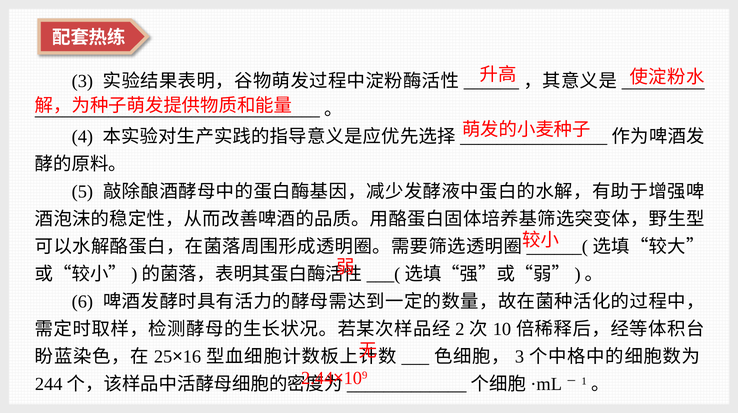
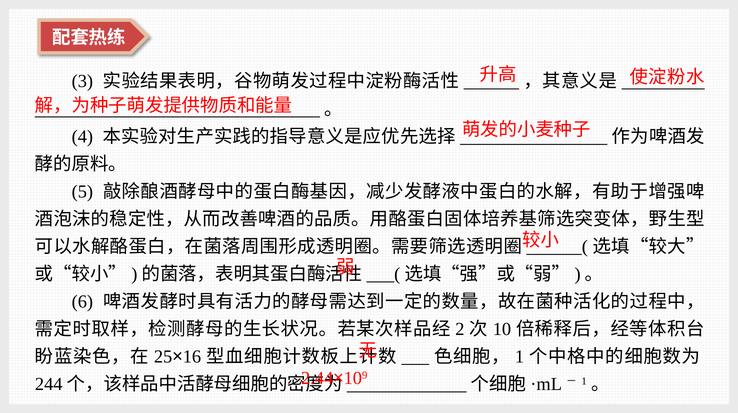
3: 3 -> 1 (520, 357)
